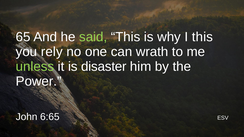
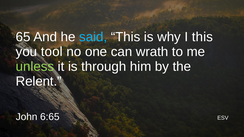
said colour: light green -> light blue (93, 37)
rely: rely -> tool (52, 52)
disaster: disaster -> through (104, 67)
Power: Power -> Relent (39, 82)
